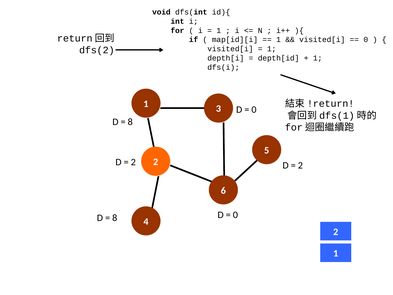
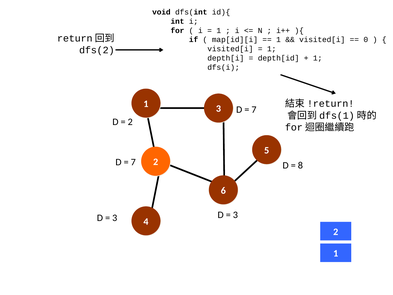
0: 0 -> 7 (254, 109)
8: 8 -> 2 (130, 122)
2: 2 -> 7 (133, 162)
2: 2 -> 8 (300, 165)
0: 0 -> 3 (235, 215)
8: 8 -> 3 (115, 218)
